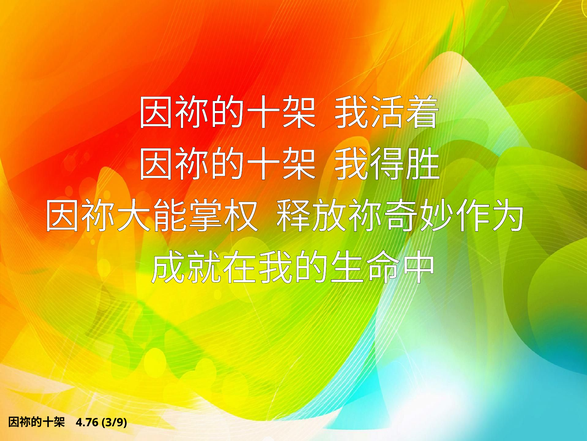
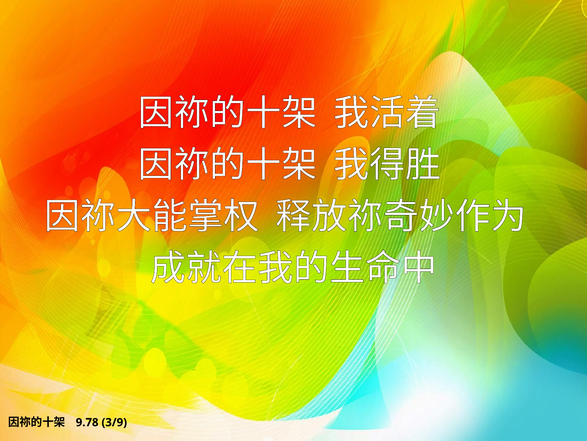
4.76: 4.76 -> 9.78 (87, 422)
